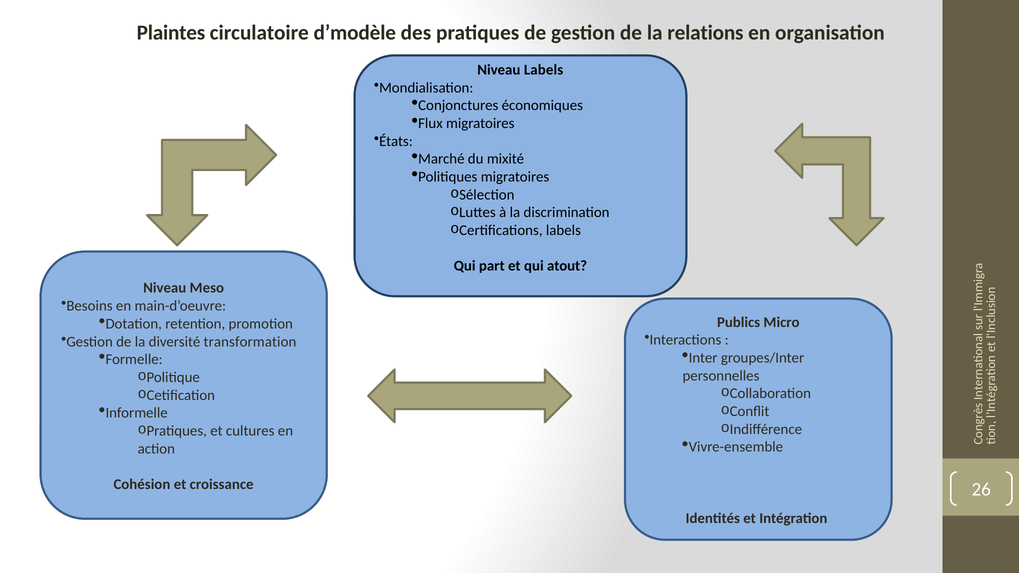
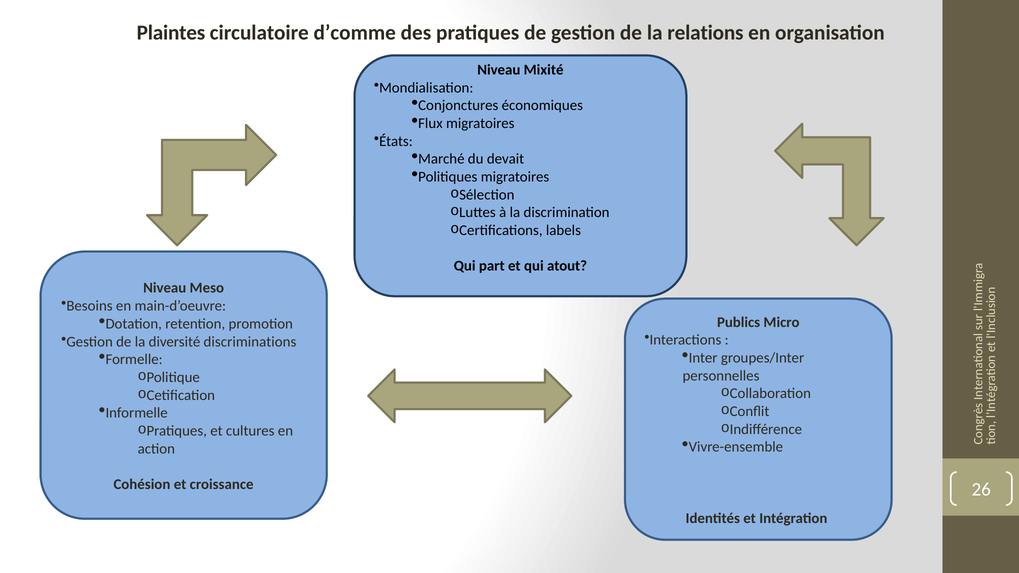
d’modèle: d’modèle -> d’comme (355, 33)
Niveau Labels: Labels -> Mixité (544, 70)
mixité: mixité -> devait (506, 159)
transformation: transformation -> discriminations (250, 342)
